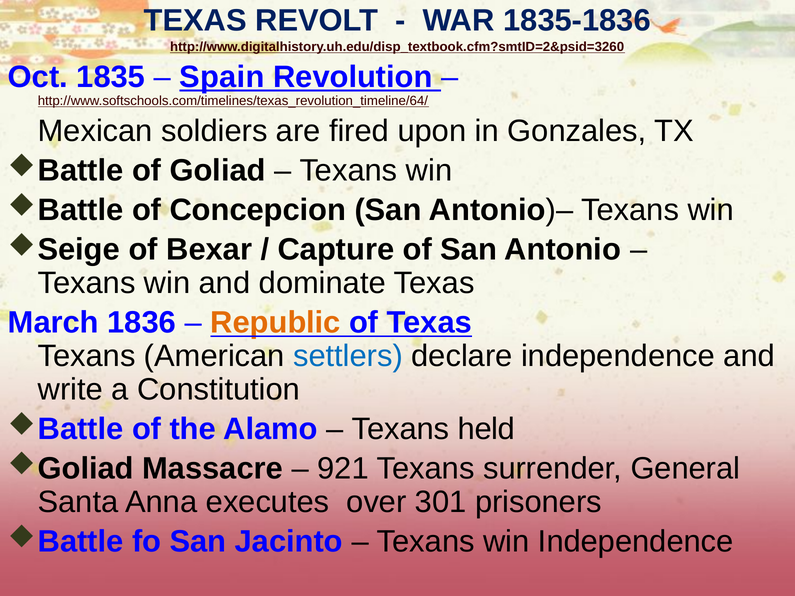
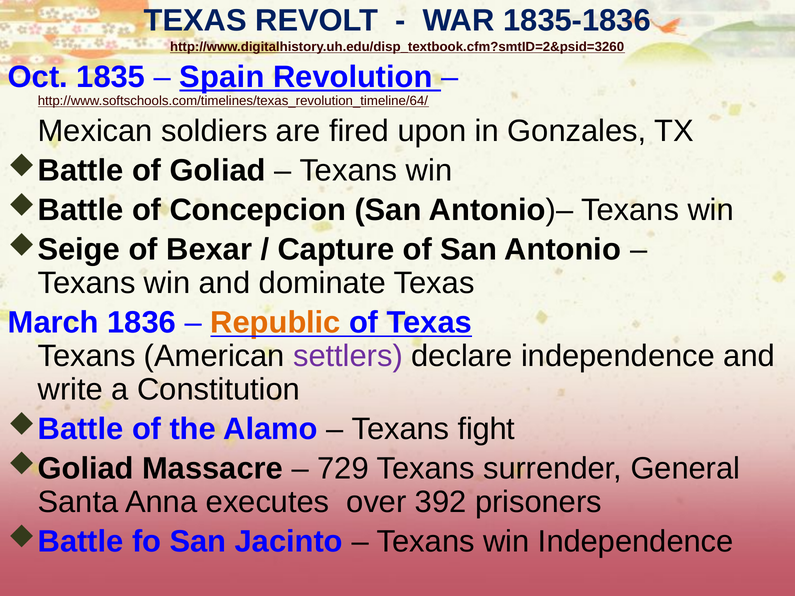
settlers colour: blue -> purple (348, 356)
held: held -> fight (486, 429)
921: 921 -> 729 (343, 469)
301: 301 -> 392 (441, 502)
